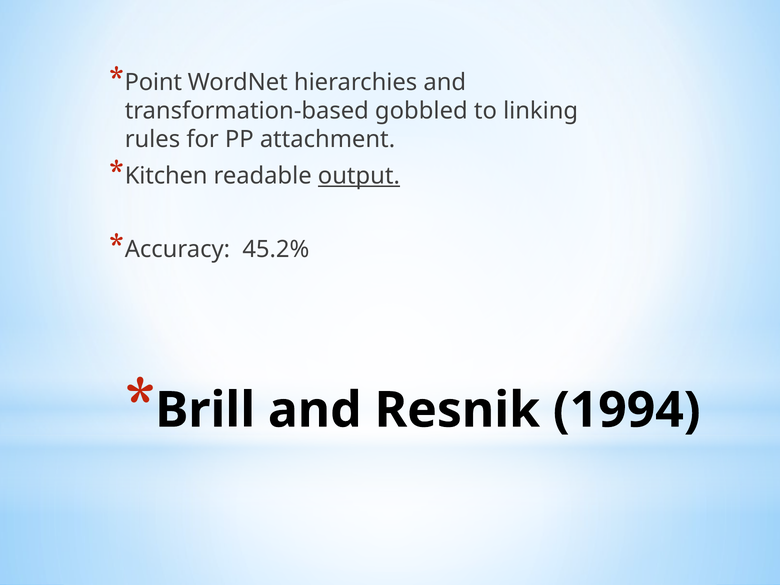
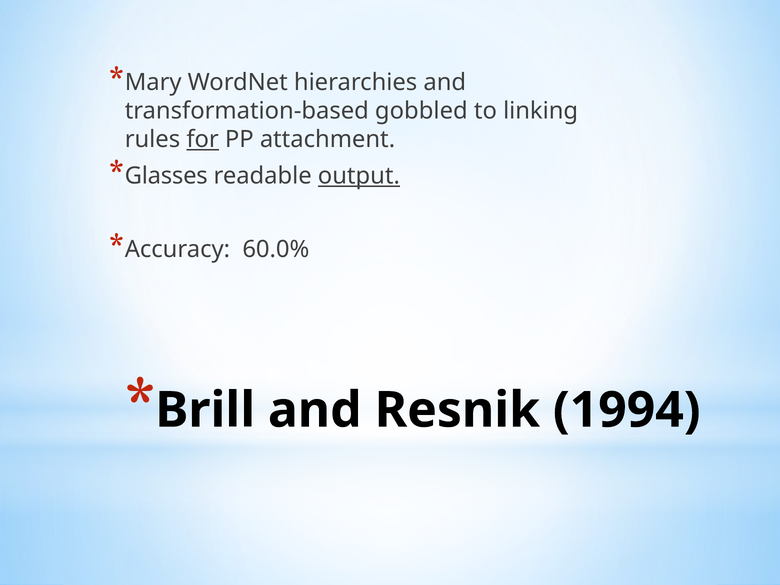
Point: Point -> Mary (153, 82)
for underline: none -> present (203, 139)
Kitchen: Kitchen -> Glasses (166, 176)
45.2%: 45.2% -> 60.0% (276, 249)
